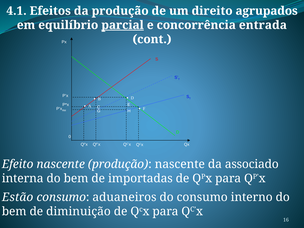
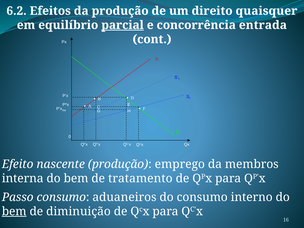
4.1: 4.1 -> 6.2 (17, 11)
agrupados: agrupados -> quaisquer (266, 11)
produção nascente: nascente -> emprego (180, 164)
associado: associado -> membros (252, 164)
importadas: importadas -> tratamento (140, 178)
Estão: Estão -> Passo (18, 197)
bem underline: none -> present (14, 211)
